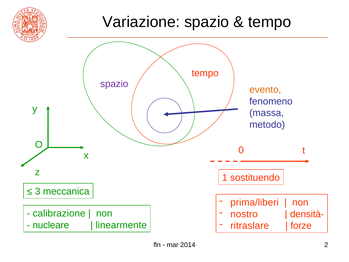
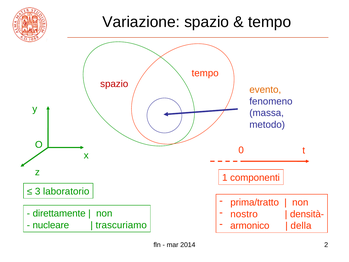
spazio colour: purple -> red (114, 84)
sostituendo: sostituendo -> componenti (255, 178)
meccanica: meccanica -> laboratorio (66, 191)
prima/liberi: prima/liberi -> prima/tratto (255, 202)
calibrazione: calibrazione -> direttamente (59, 213)
linearmente: linearmente -> trascuriamo (121, 225)
ritraslare: ritraslare -> armonico (250, 226)
forze: forze -> della (301, 226)
